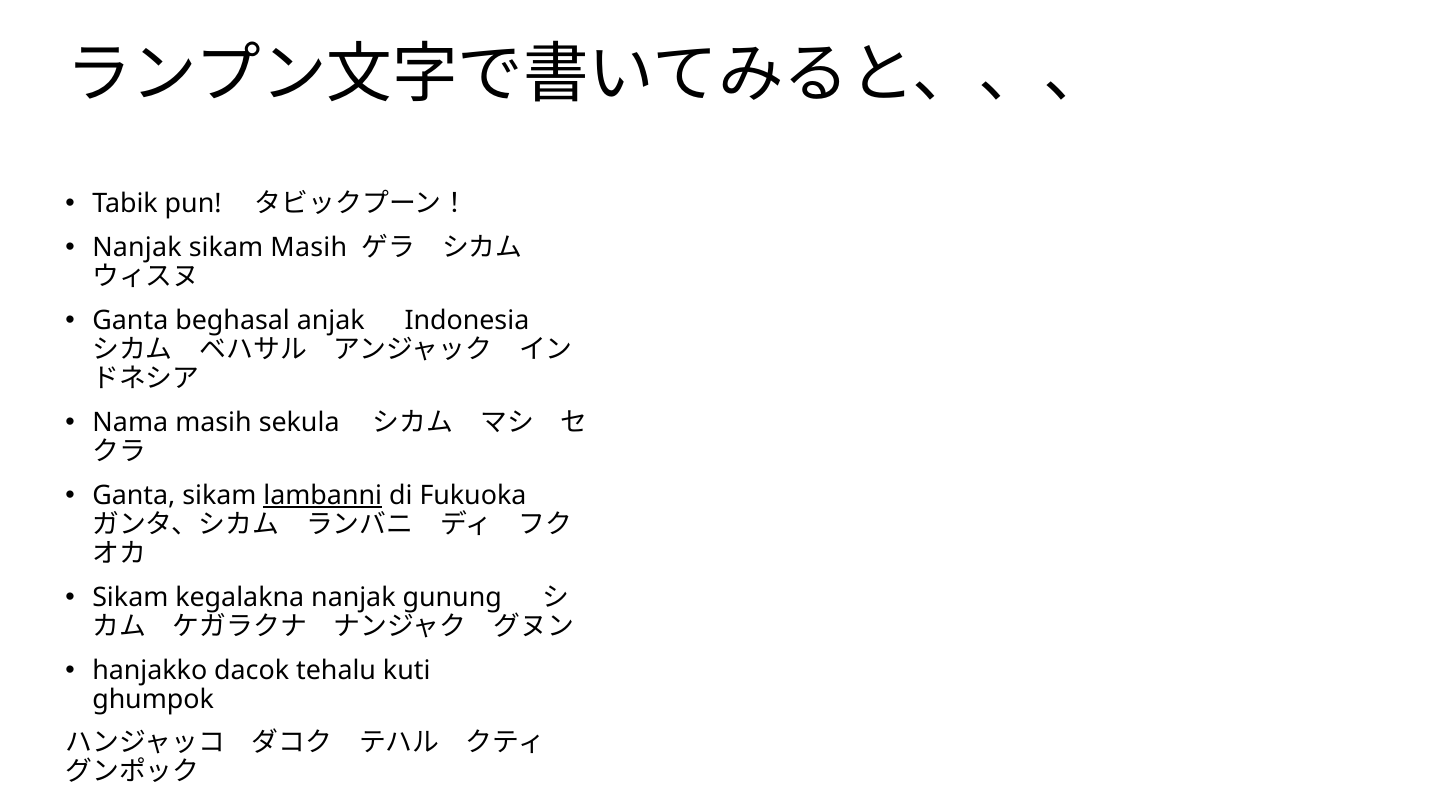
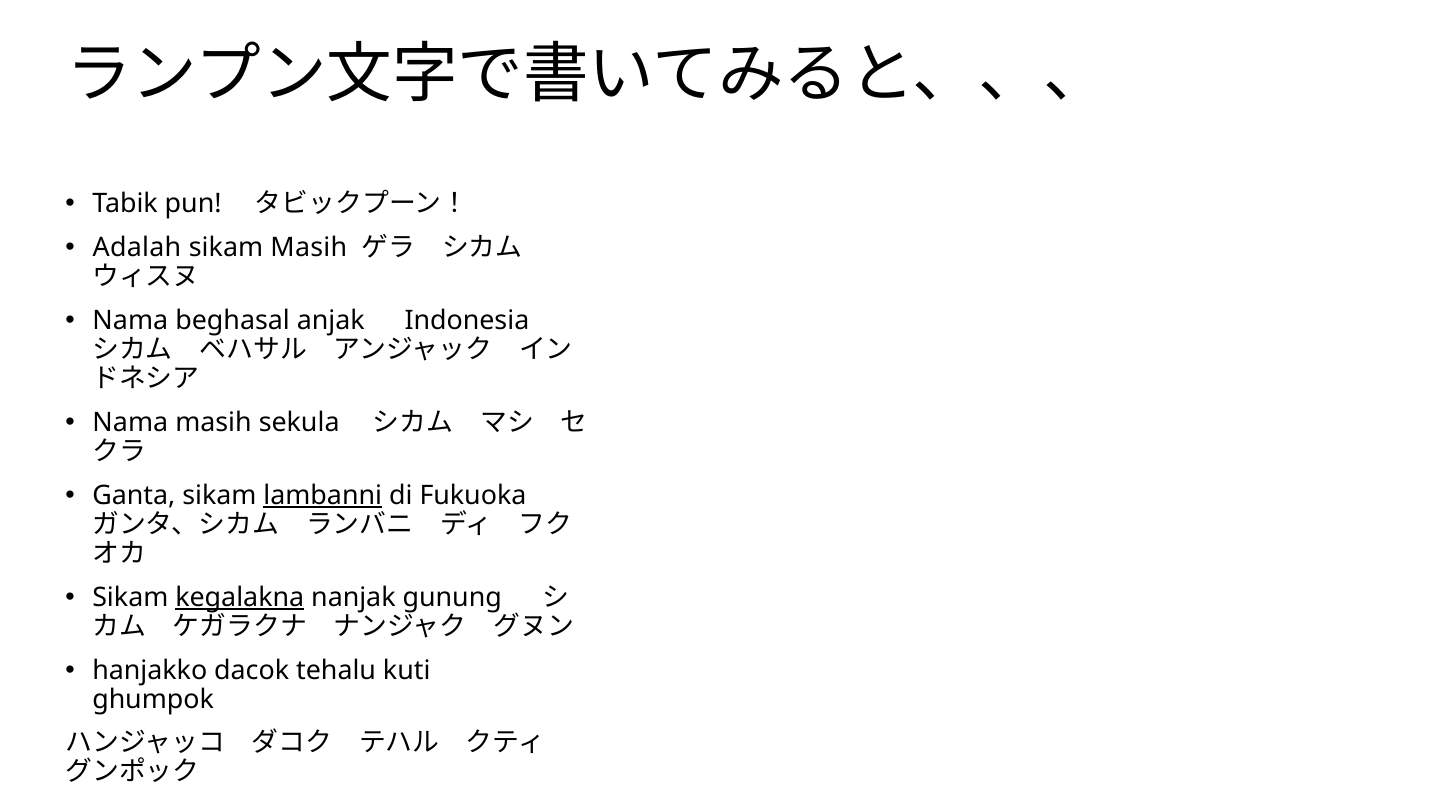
Nanjak: Nanjak -> Adalah (137, 248)
Ganta: Ganta -> Nama (130, 321)
kegalakna underline: none -> present (240, 597)
